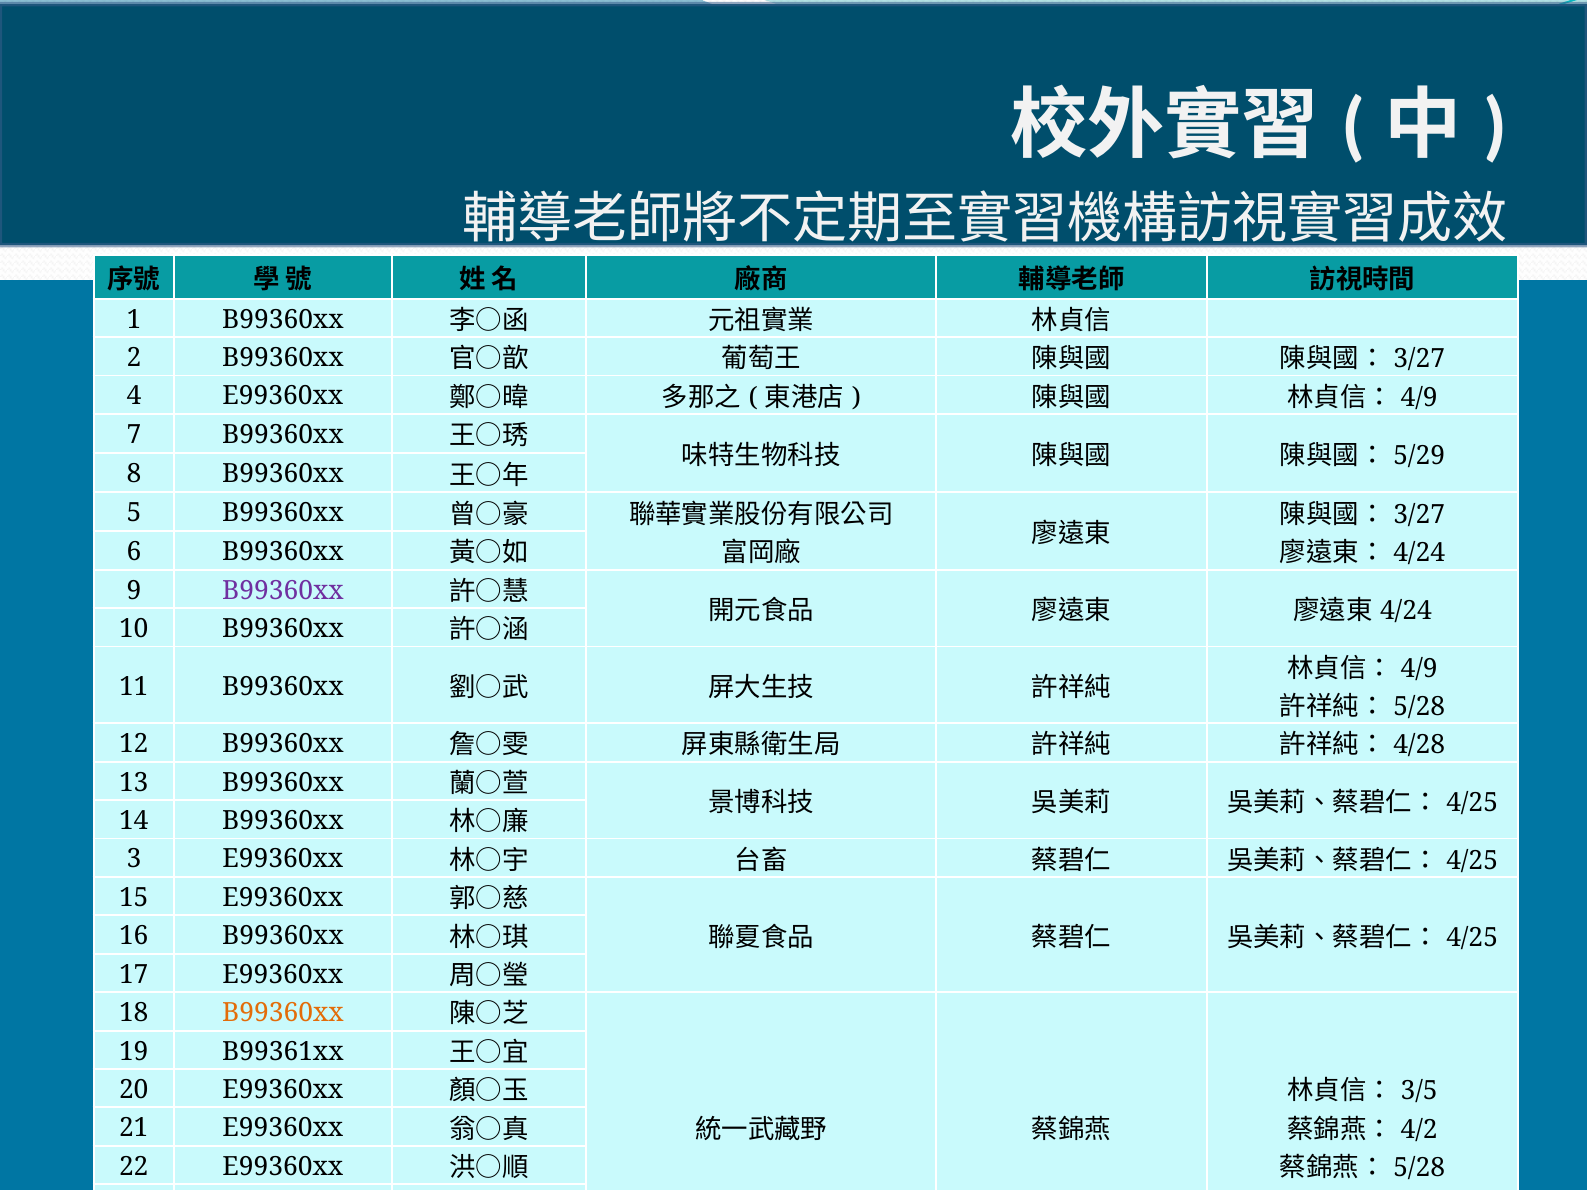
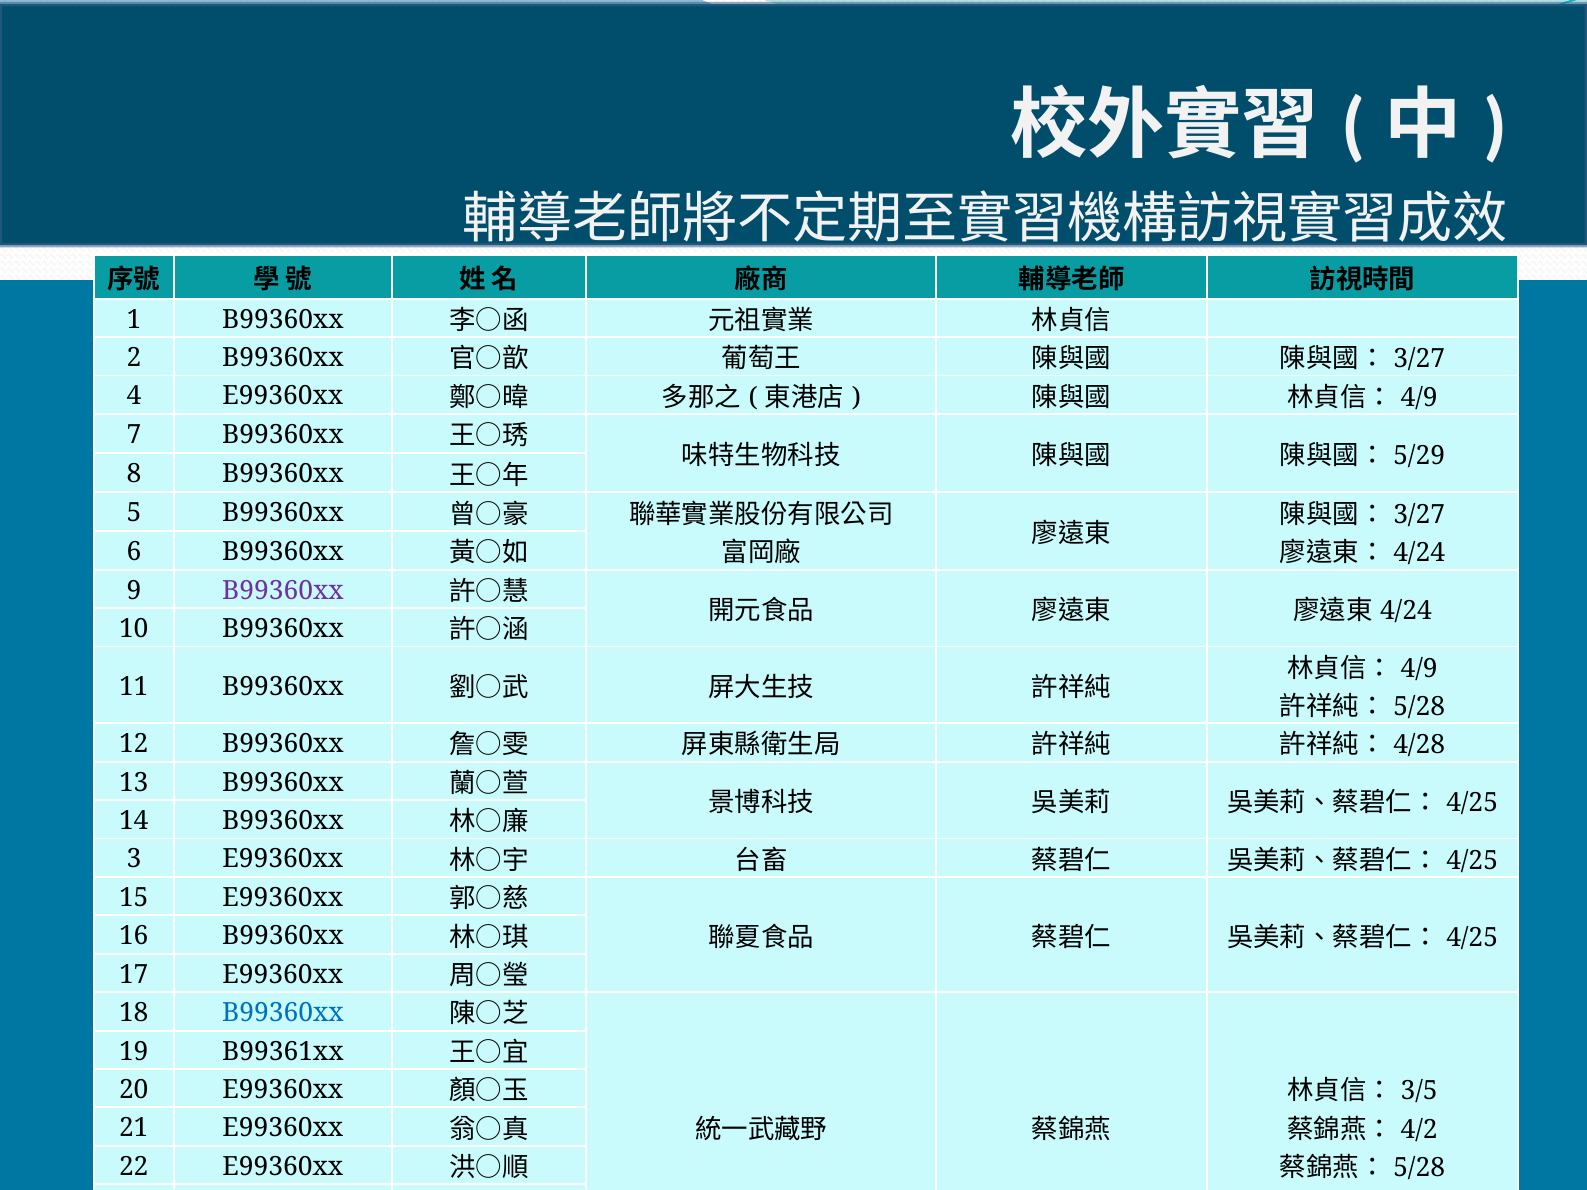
B99360xx colour: orange -> blue (283, 1013)
